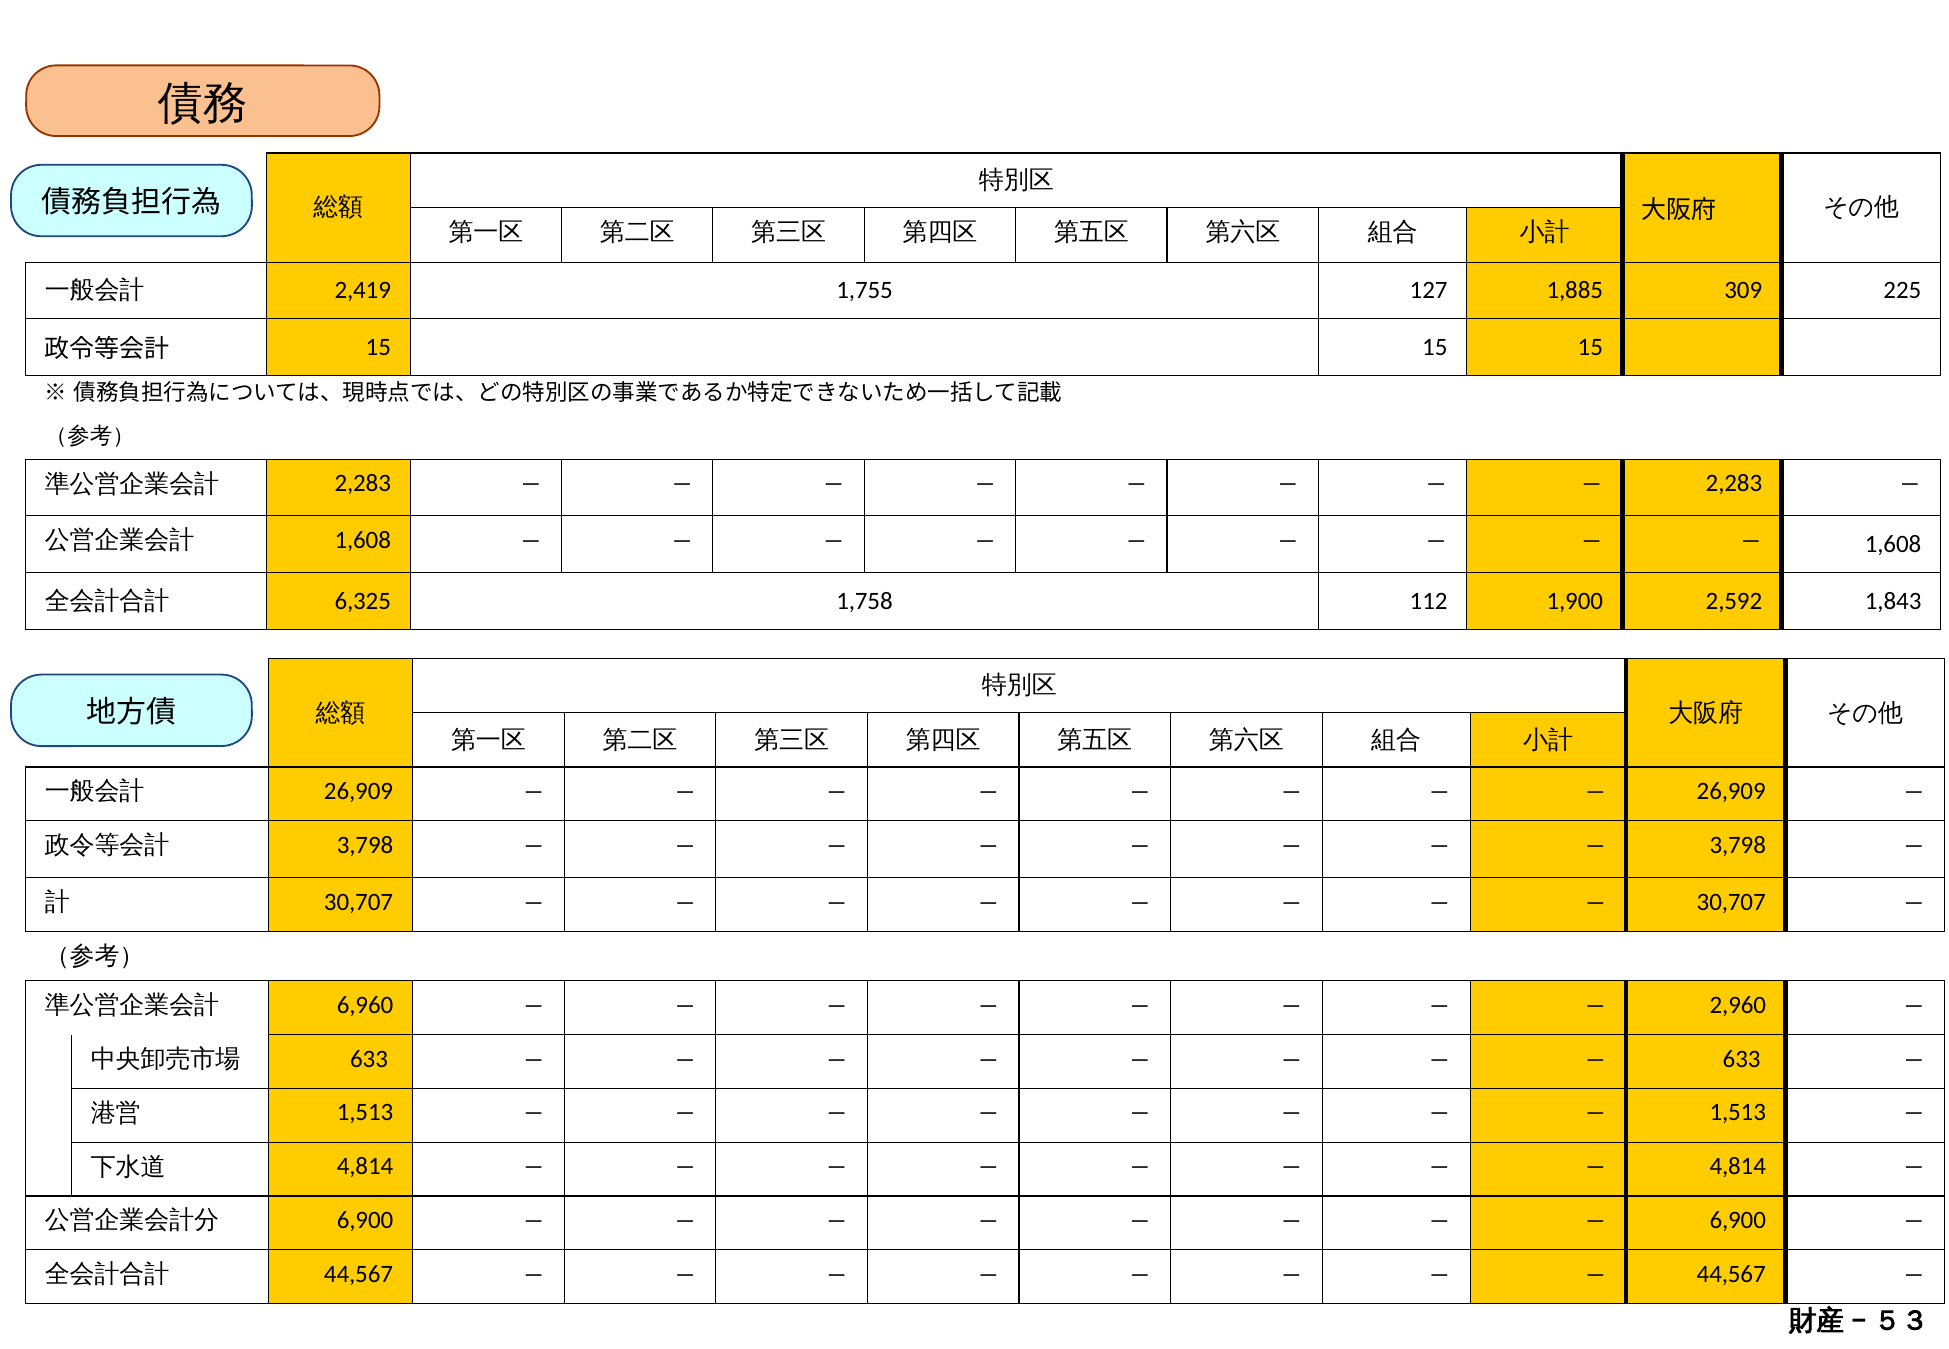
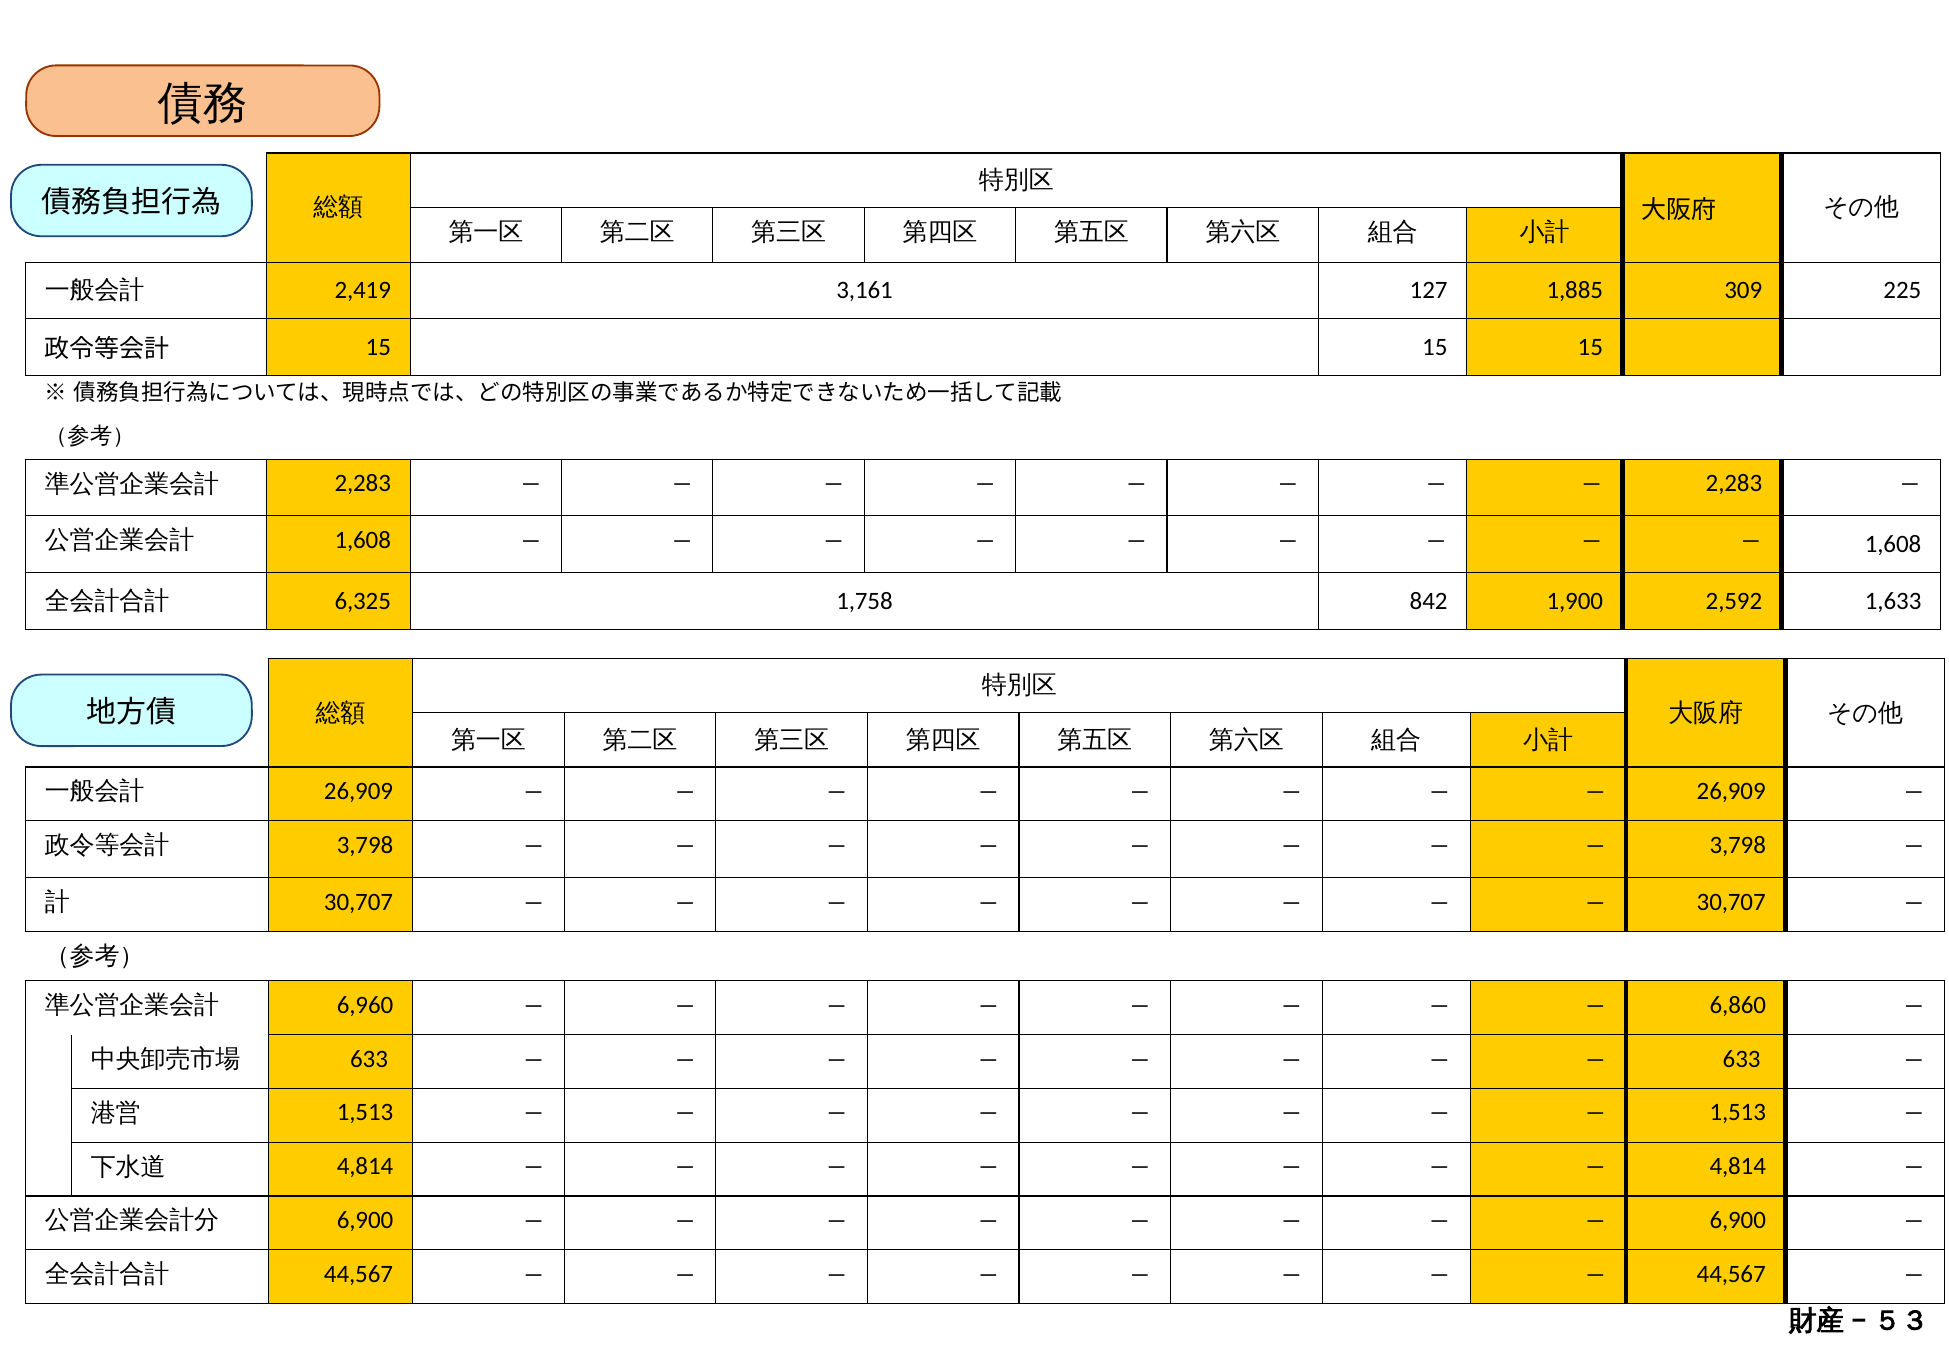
1,755: 1,755 -> 3,161 (865, 291)
112: 112 -> 842 (1429, 601)
1,843: 1,843 -> 1,633 (1893, 601)
2,960: 2,960 -> 6,860 (1738, 1005)
